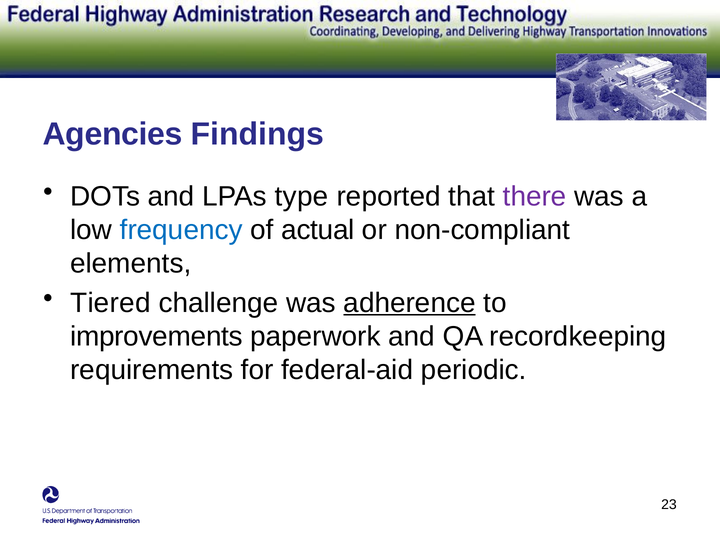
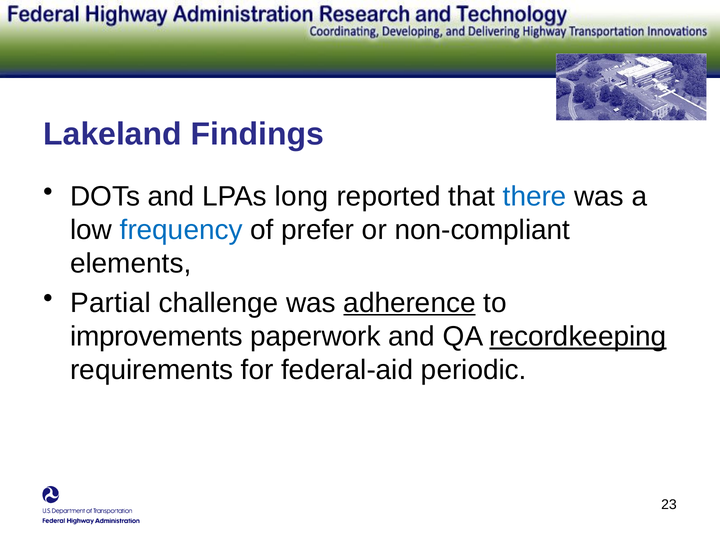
Agencies: Agencies -> Lakeland (113, 134)
type: type -> long (302, 196)
there colour: purple -> blue (535, 196)
actual: actual -> prefer (318, 230)
Tiered: Tiered -> Partial (110, 303)
recordkeeping underline: none -> present (578, 336)
